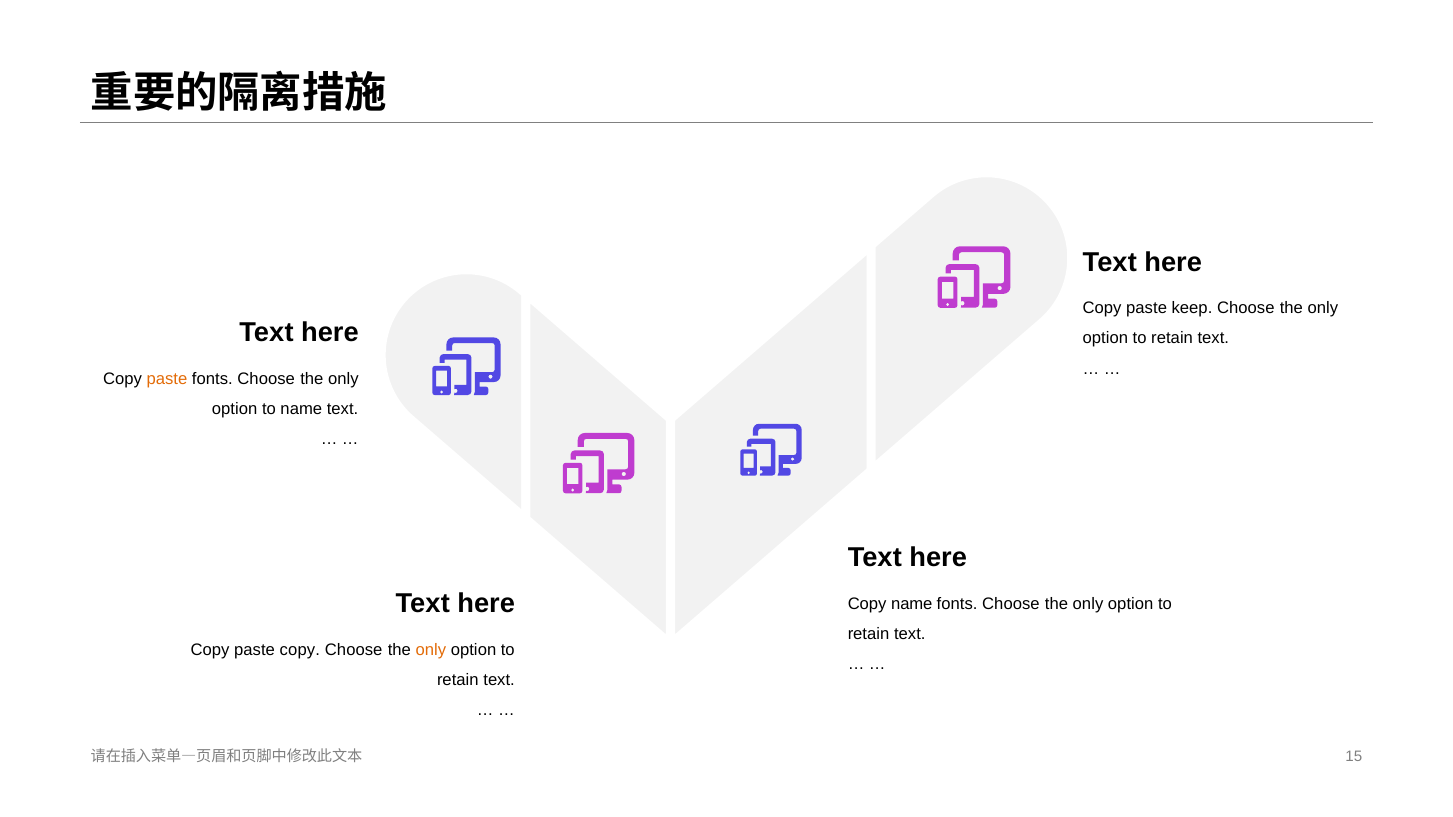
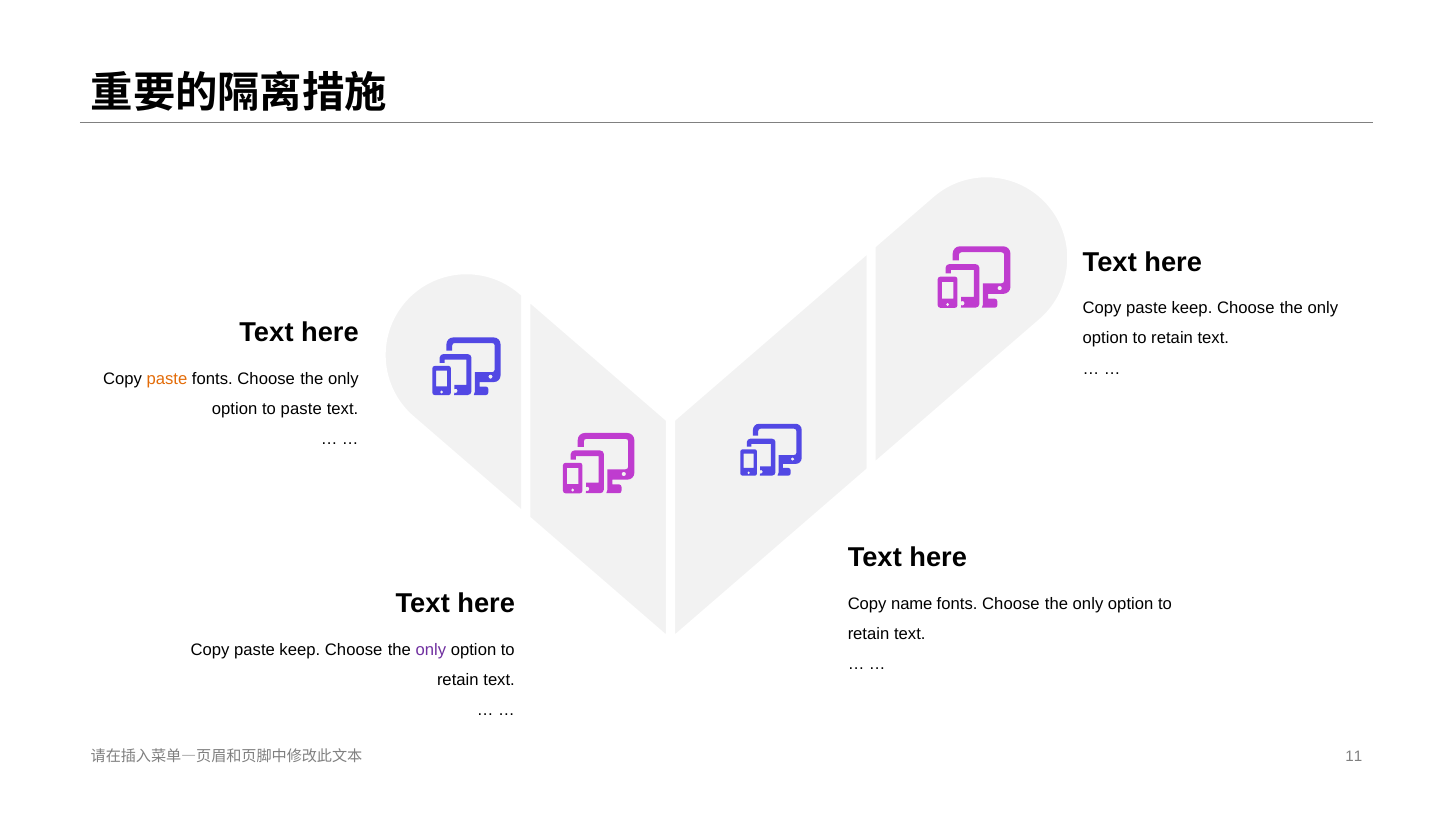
to name: name -> paste (301, 409)
copy: copy -> keep (300, 650)
only colour: orange -> purple (431, 650)
15: 15 -> 11 (1354, 757)
